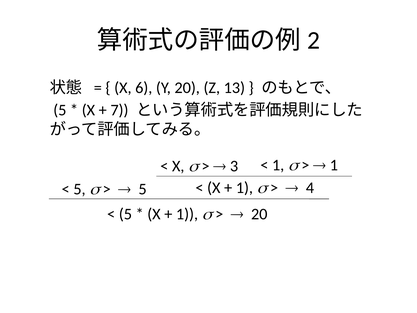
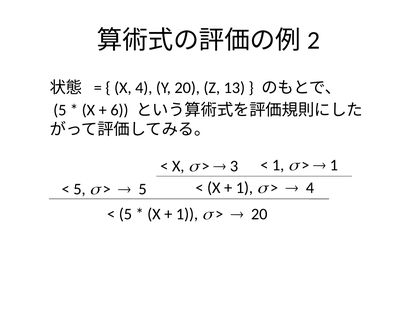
X 6: 6 -> 4 (144, 88)
7: 7 -> 6 (119, 110)
